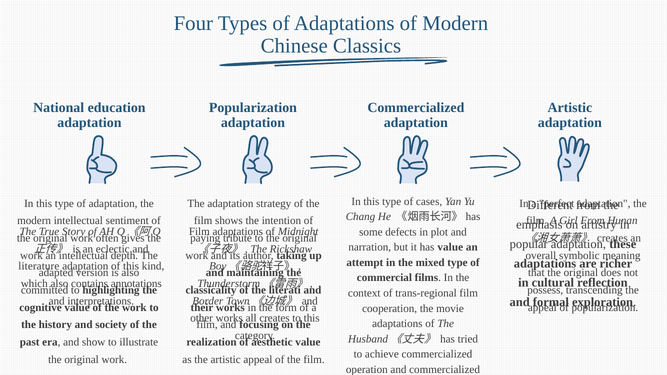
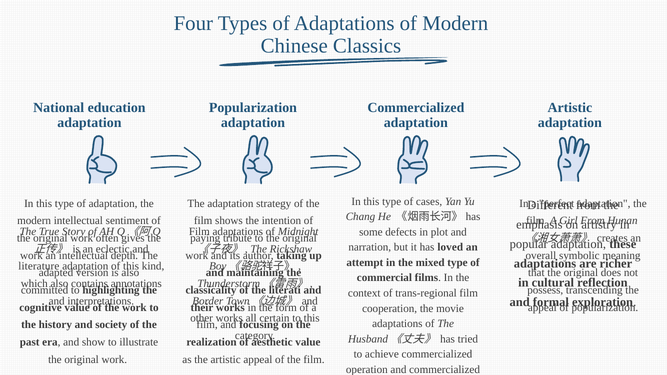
has value: value -> loved (450, 247)
creates: creates -> certain (274, 318)
